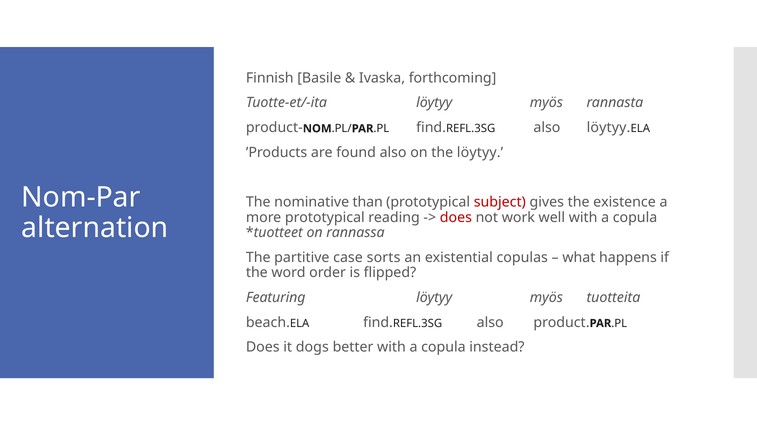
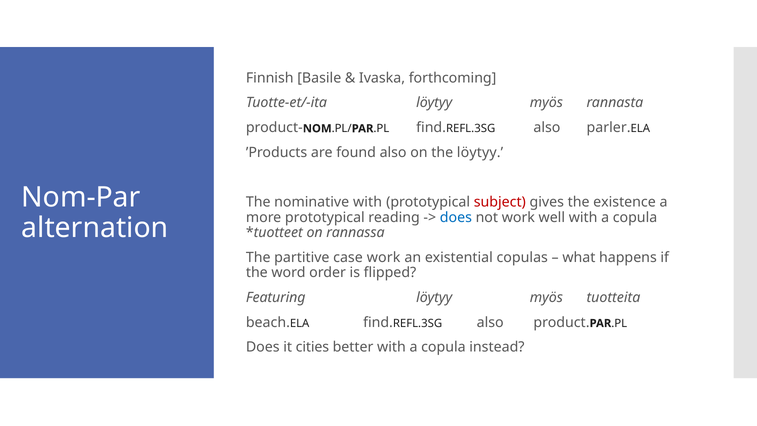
also löytyy: löytyy -> parler (609, 128)
nominative than: than -> with (368, 202)
does colour: red -> blue (456, 217)
case sorts: sorts -> work (384, 257)
dogs: dogs -> cities (312, 347)
